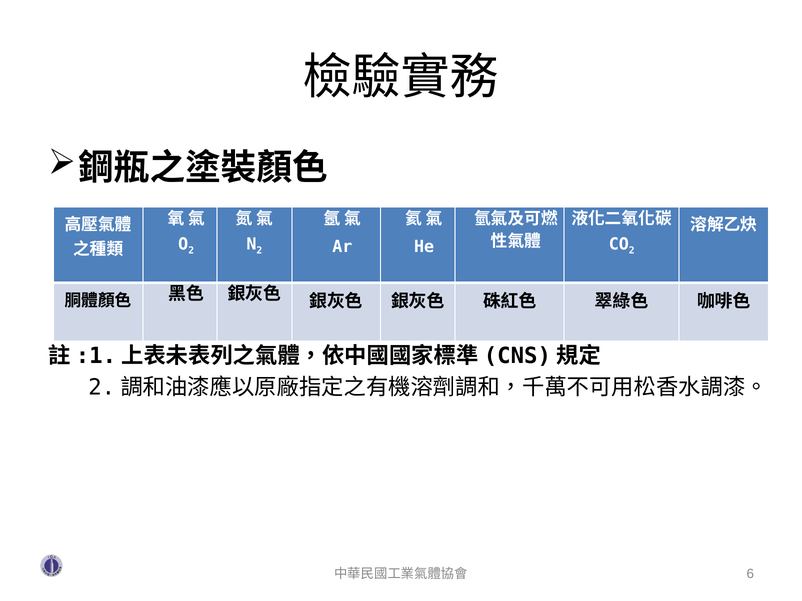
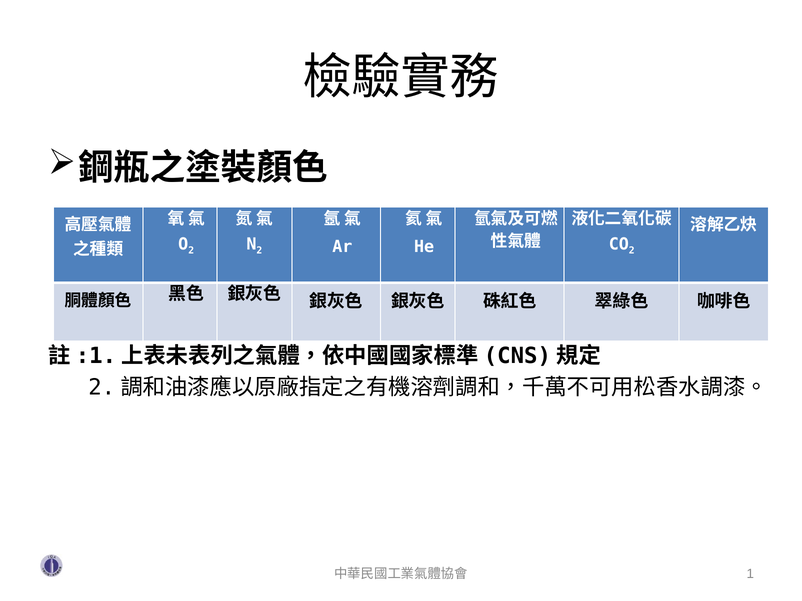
6: 6 -> 1 (750, 574)
